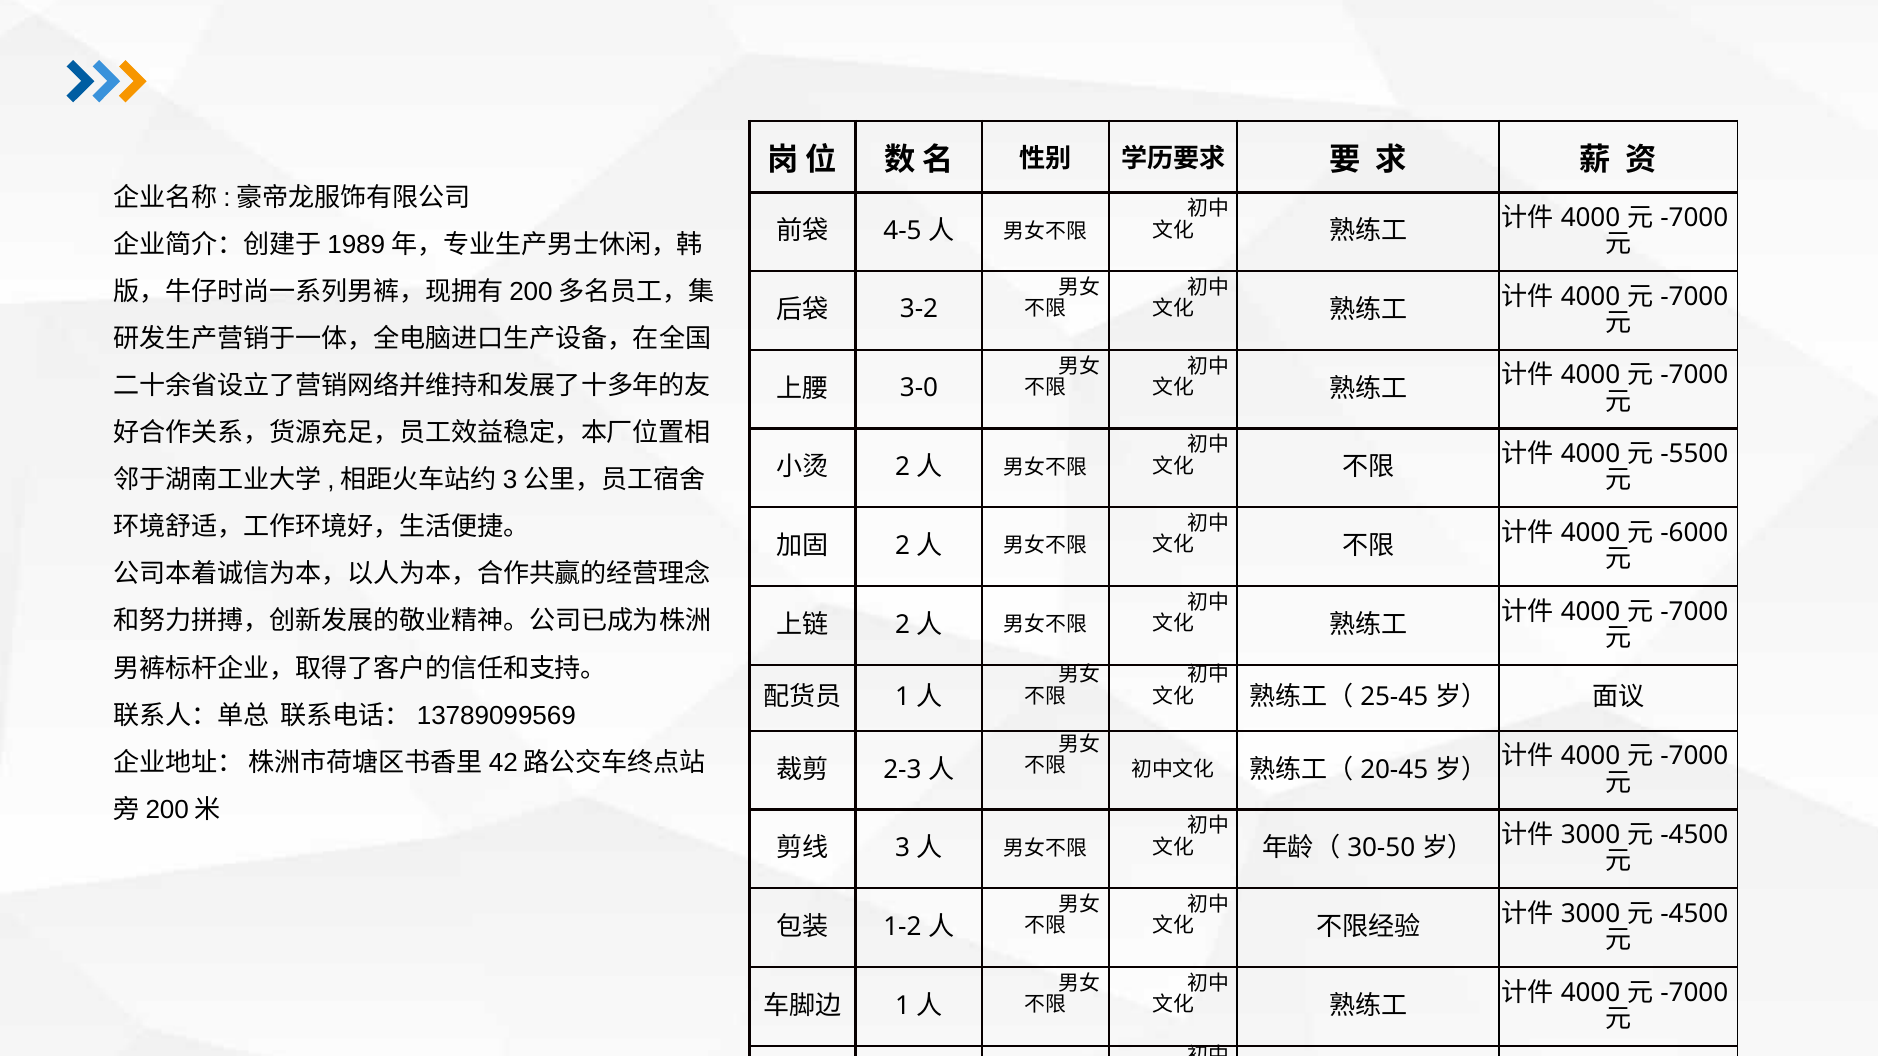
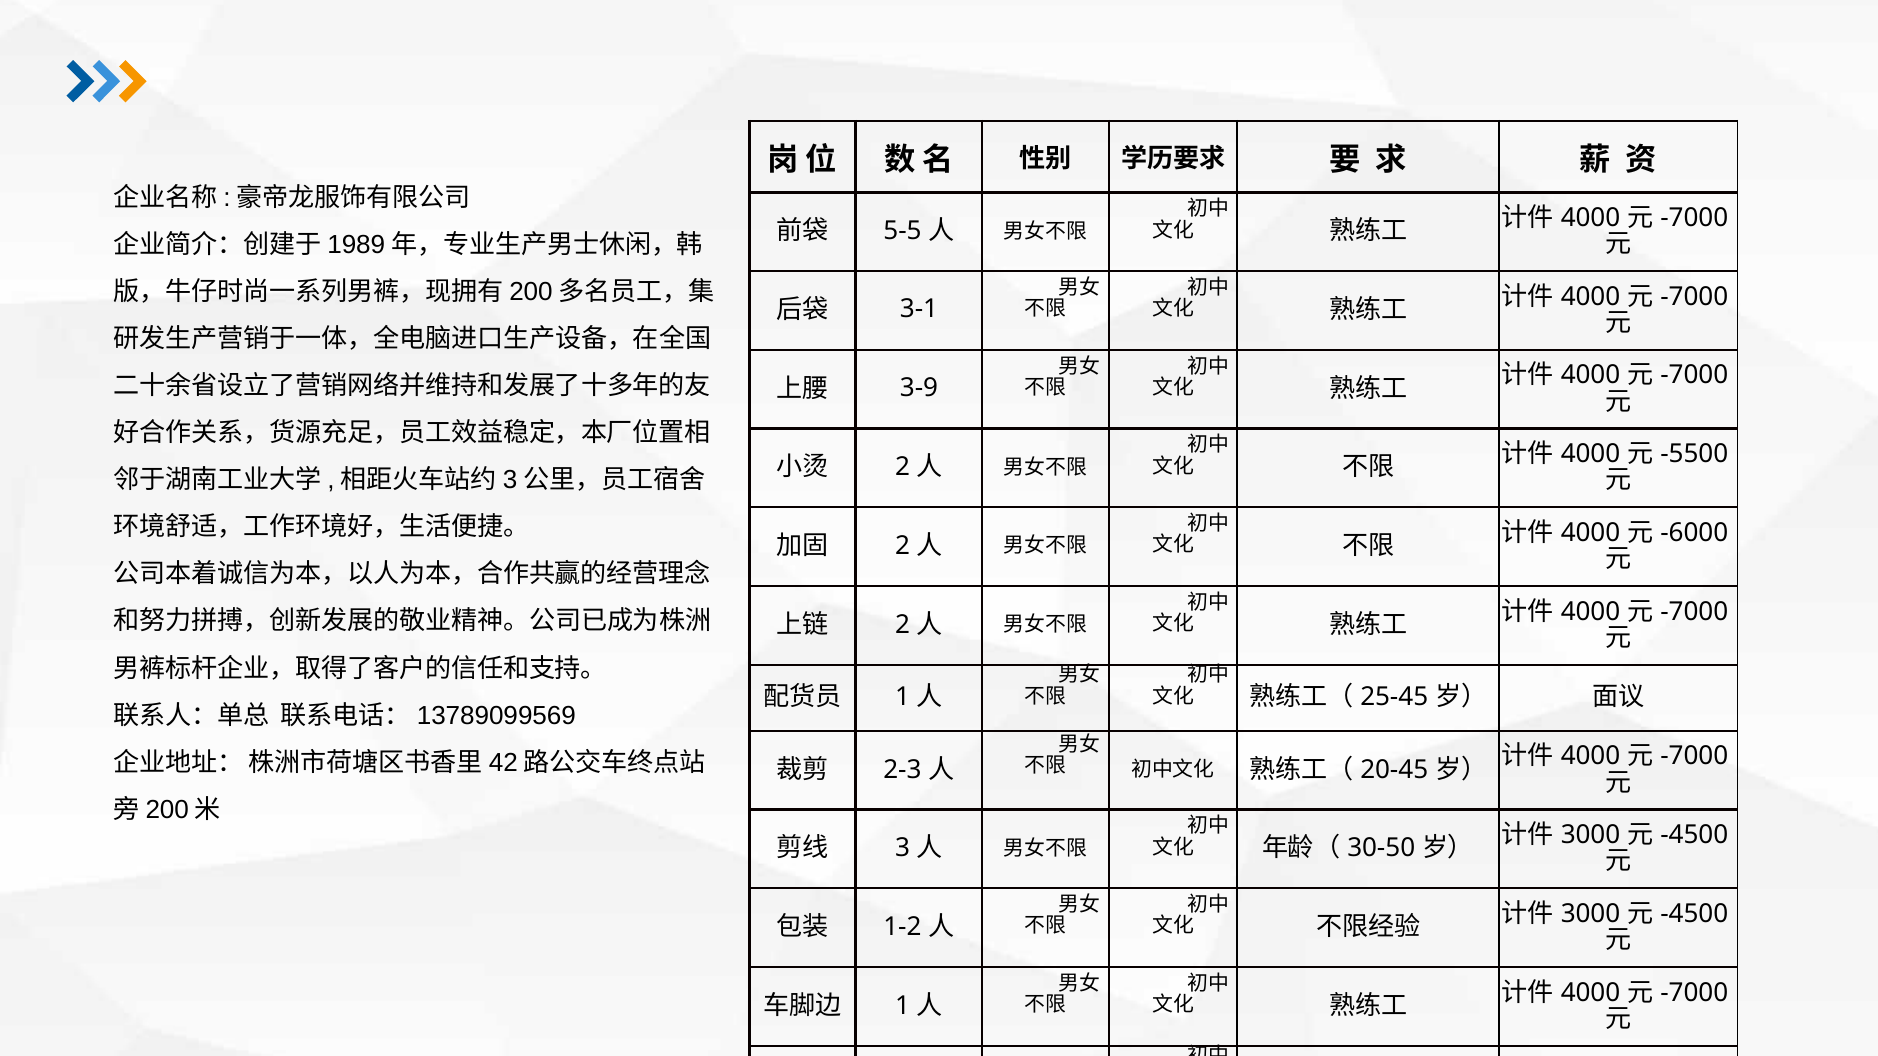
4-5: 4-5 -> 5-5 (903, 231)
3-2: 3-2 -> 3-1 (919, 309)
3-0: 3-0 -> 3-9 (919, 388)
